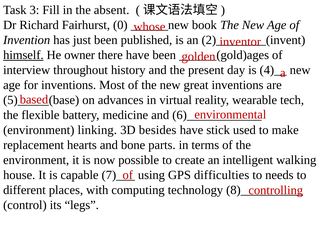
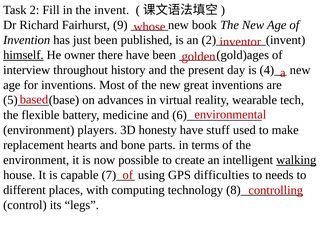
3: 3 -> 2 (34, 10)
absent: absent -> invent (112, 10)
0: 0 -> 9 (120, 25)
linking: linking -> players (97, 130)
besides: besides -> honesty (158, 130)
stick: stick -> stuff (218, 130)
walking underline: none -> present (296, 160)
